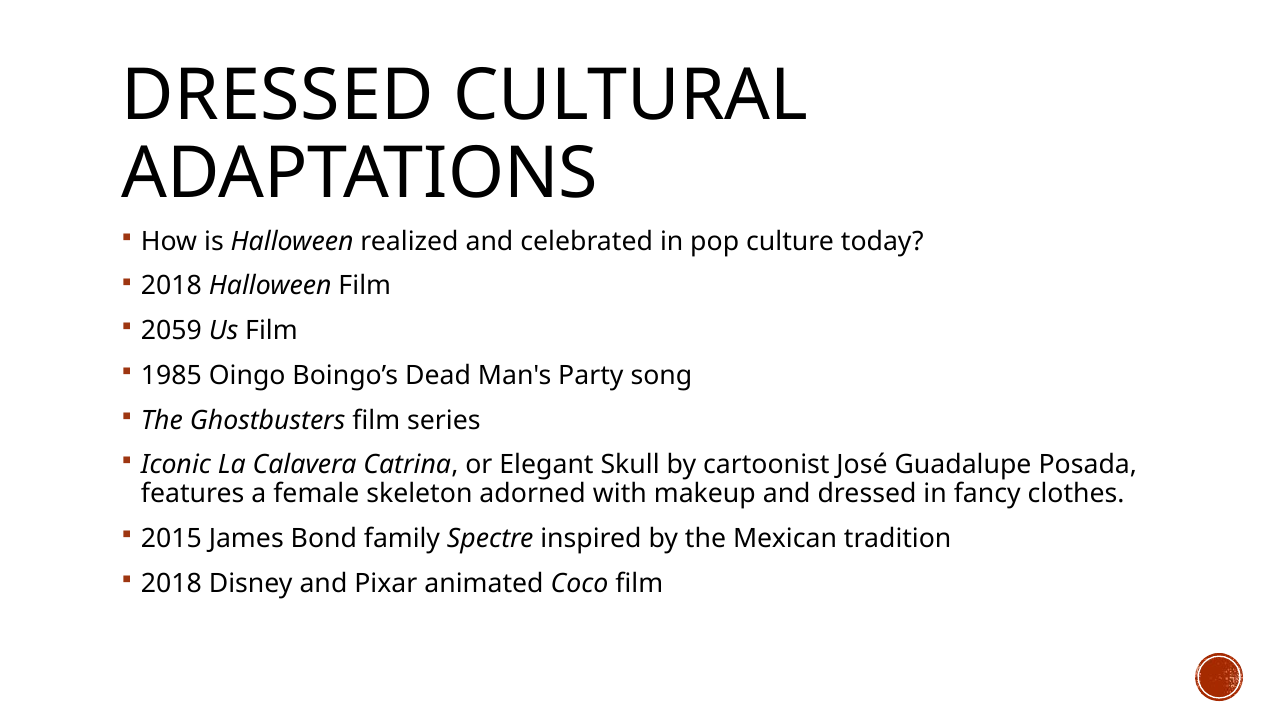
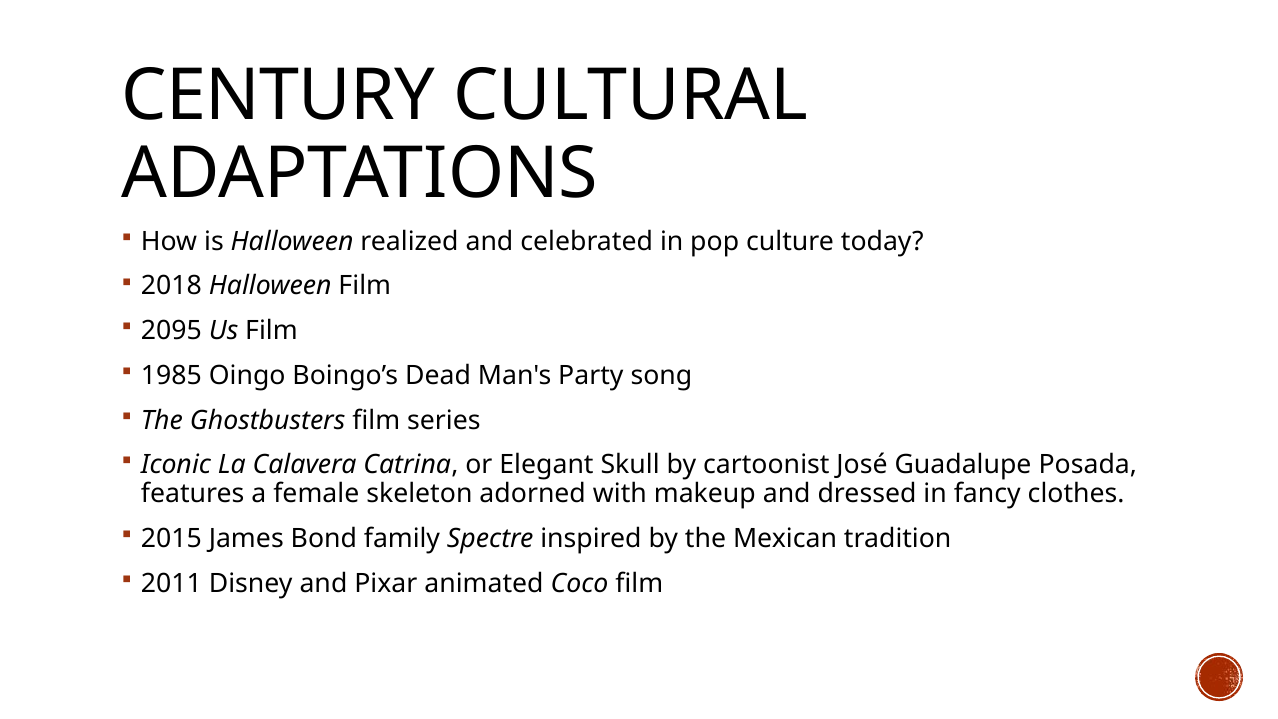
DRESSED: DRESSED -> CENTURY (279, 96)
2059: 2059 -> 2095 (171, 331)
2018: 2018 -> 2011 (171, 583)
